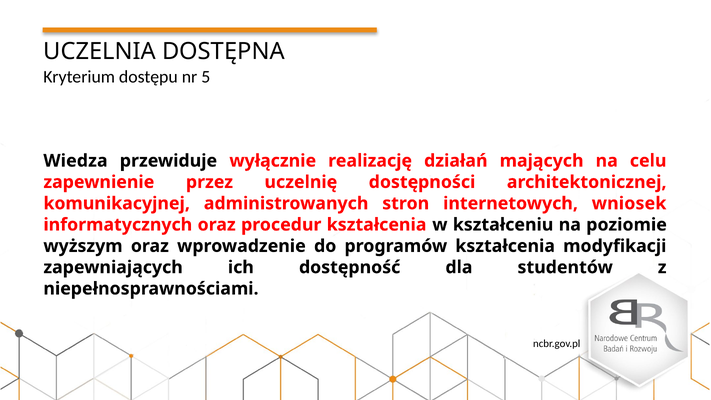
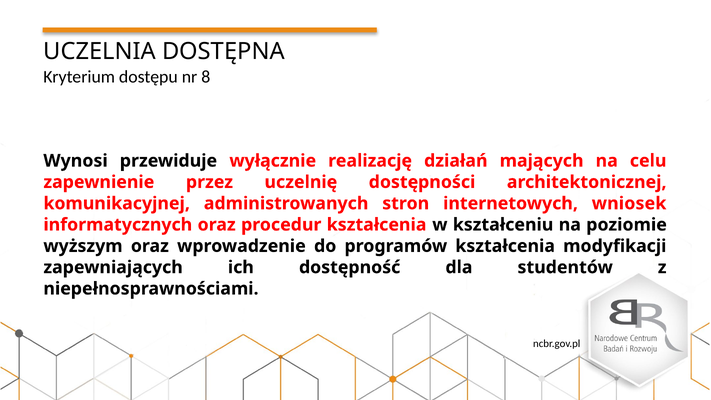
5: 5 -> 8 (206, 77)
Wiedza: Wiedza -> Wynosi (76, 161)
